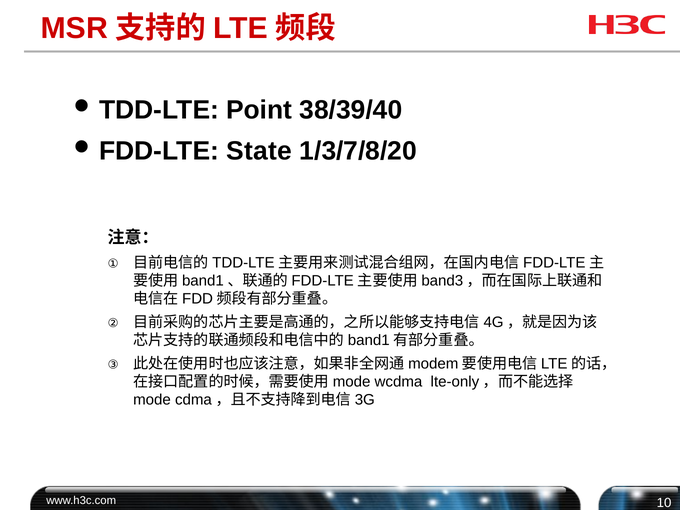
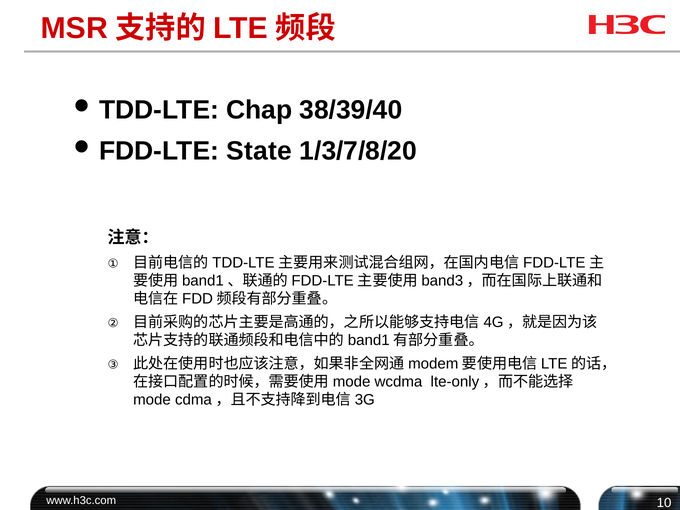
Point: Point -> Chap (259, 110)
